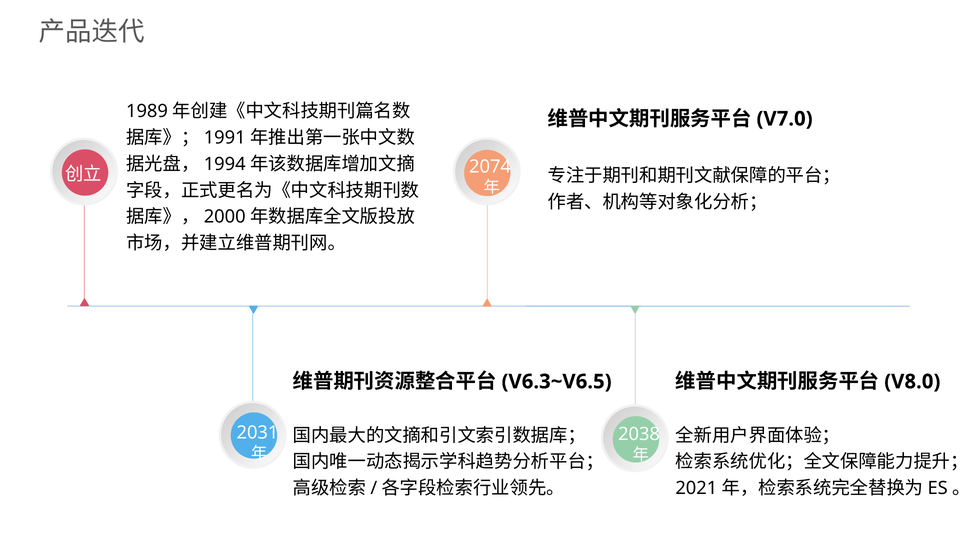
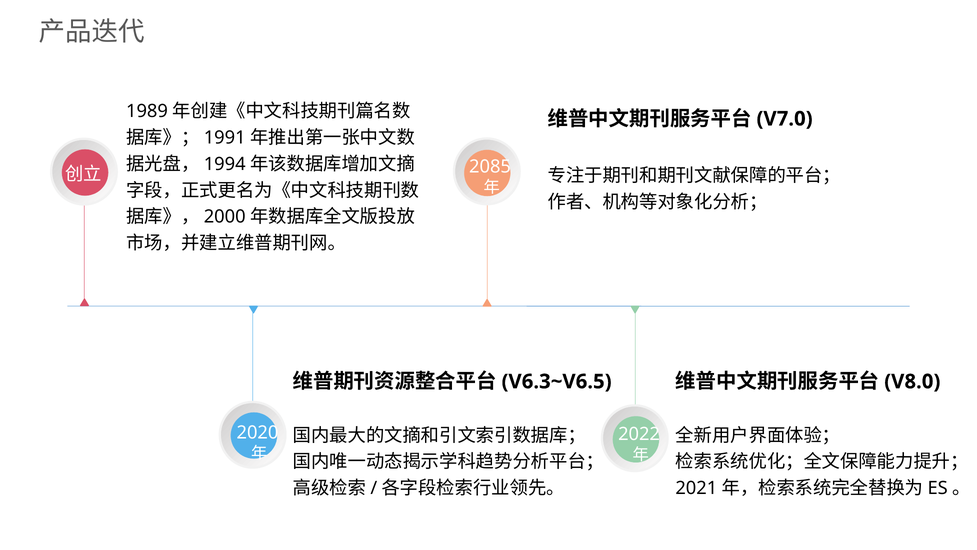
2074: 2074 -> 2085 (490, 167)
2031: 2031 -> 2020 (257, 432)
2038: 2038 -> 2022 (639, 434)
